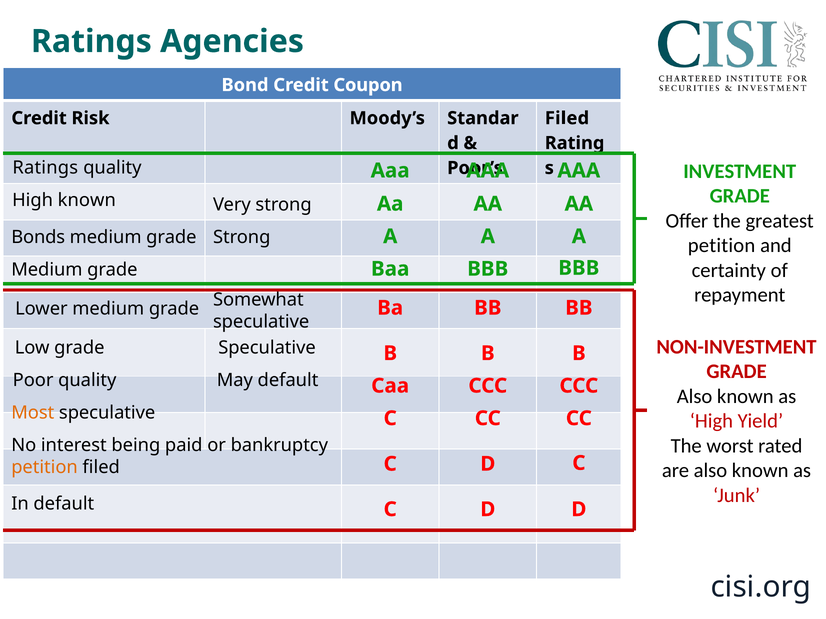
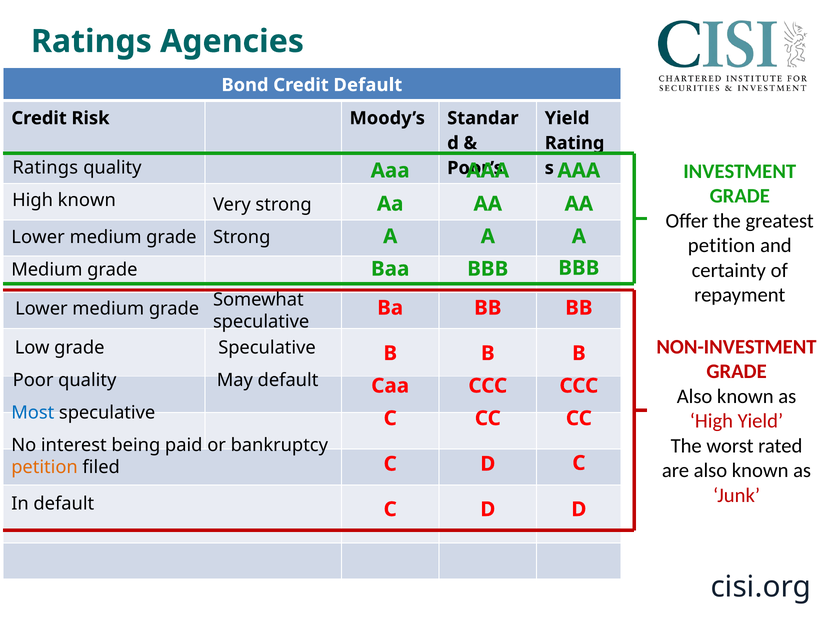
Credit Coupon: Coupon -> Default (368, 85)
Filed: Filed -> Yield (567, 118)
Bonds: Bonds -> Lower (38, 238)
Most colour: orange -> blue (33, 413)
